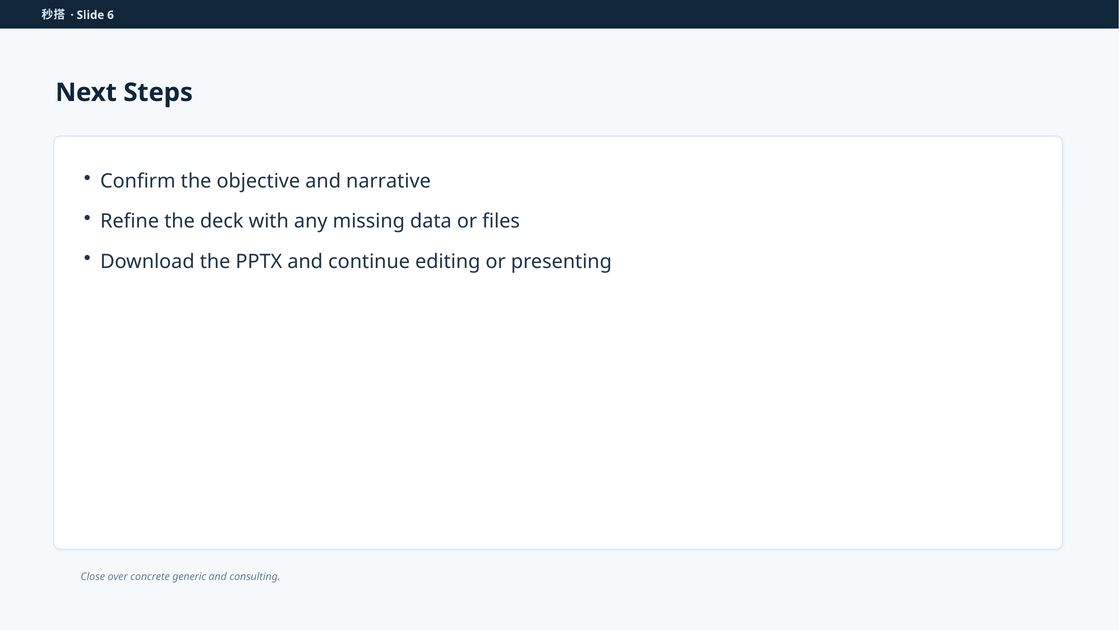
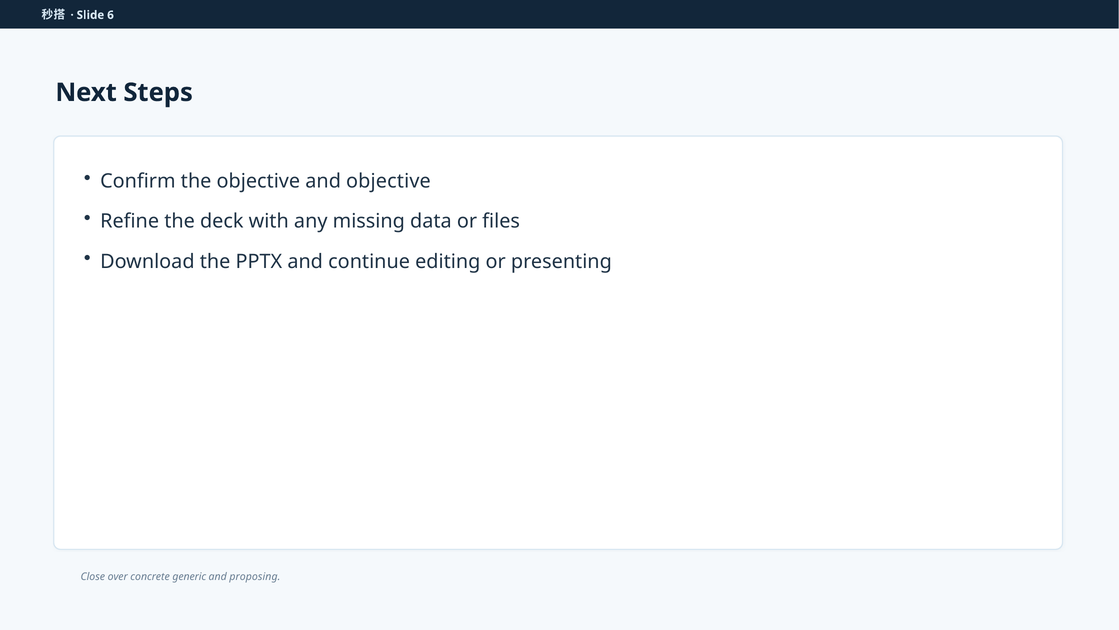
and narrative: narrative -> objective (388, 181)
consulting: consulting -> proposing (255, 576)
